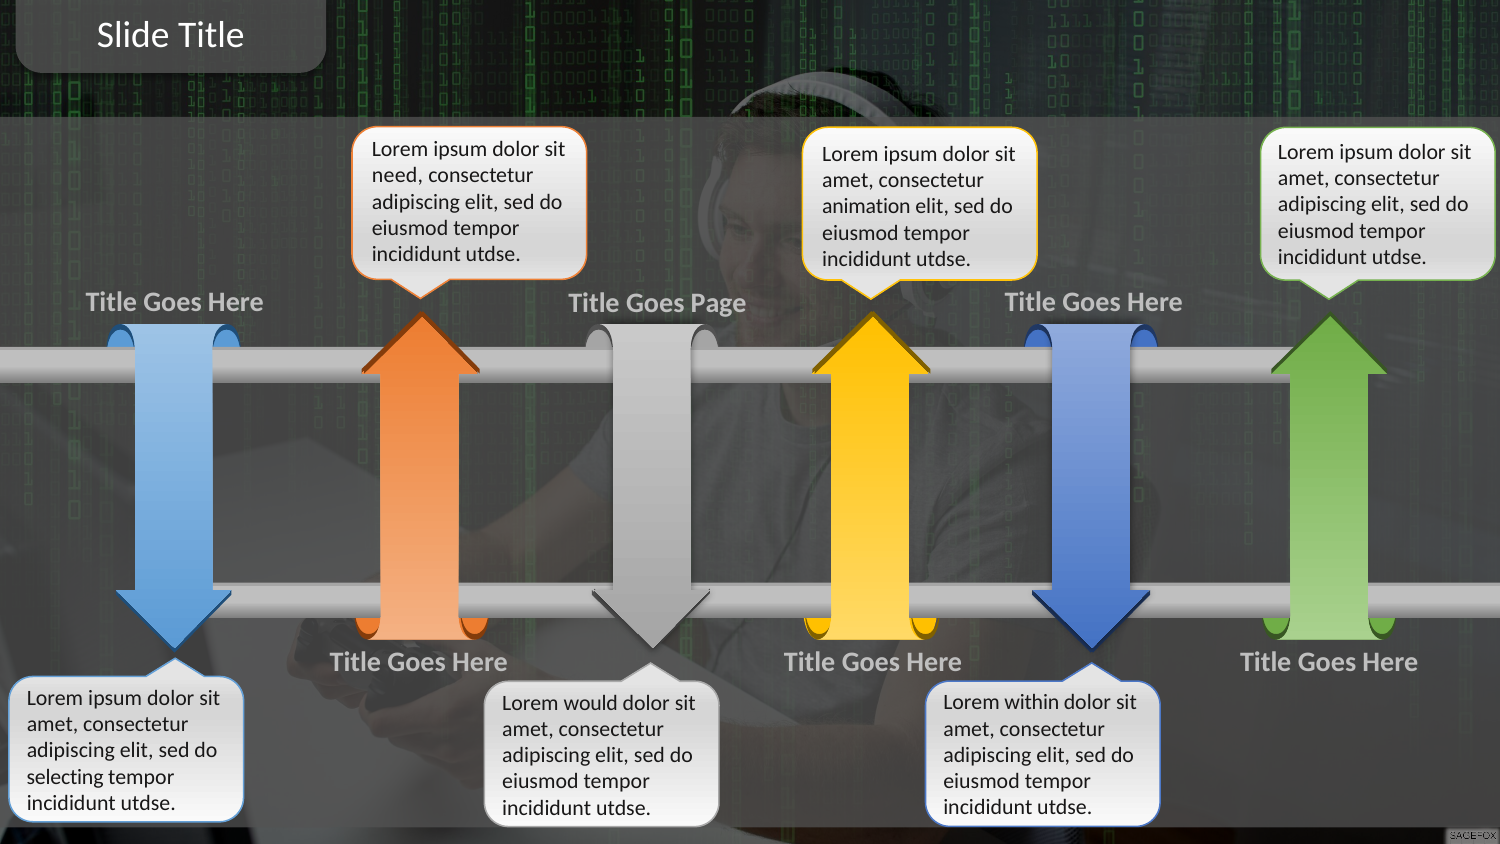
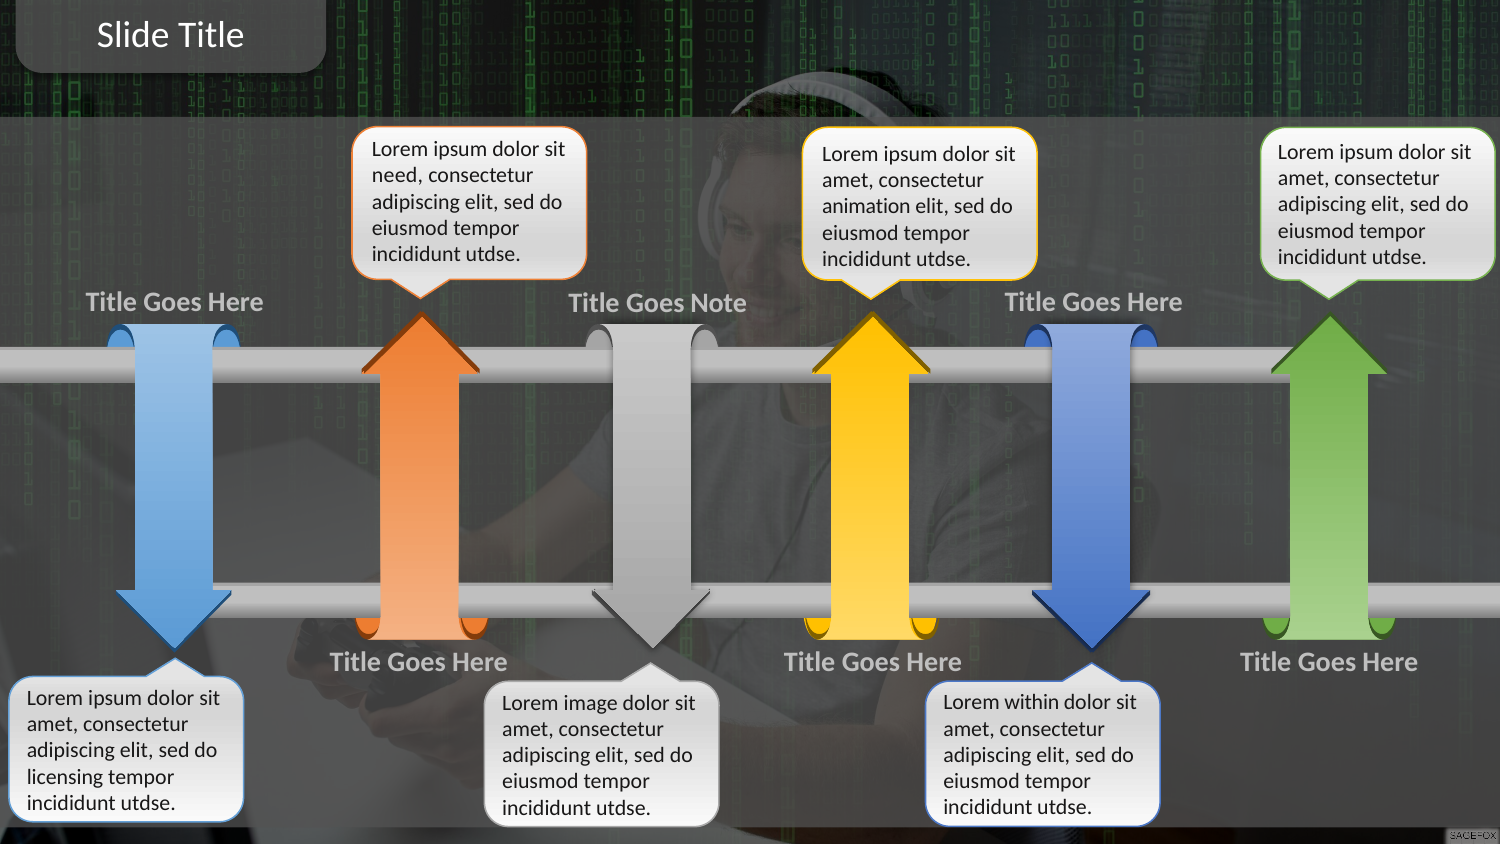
Page: Page -> Note (719, 303)
would: would -> image (591, 703)
selecting: selecting -> licensing (65, 777)
